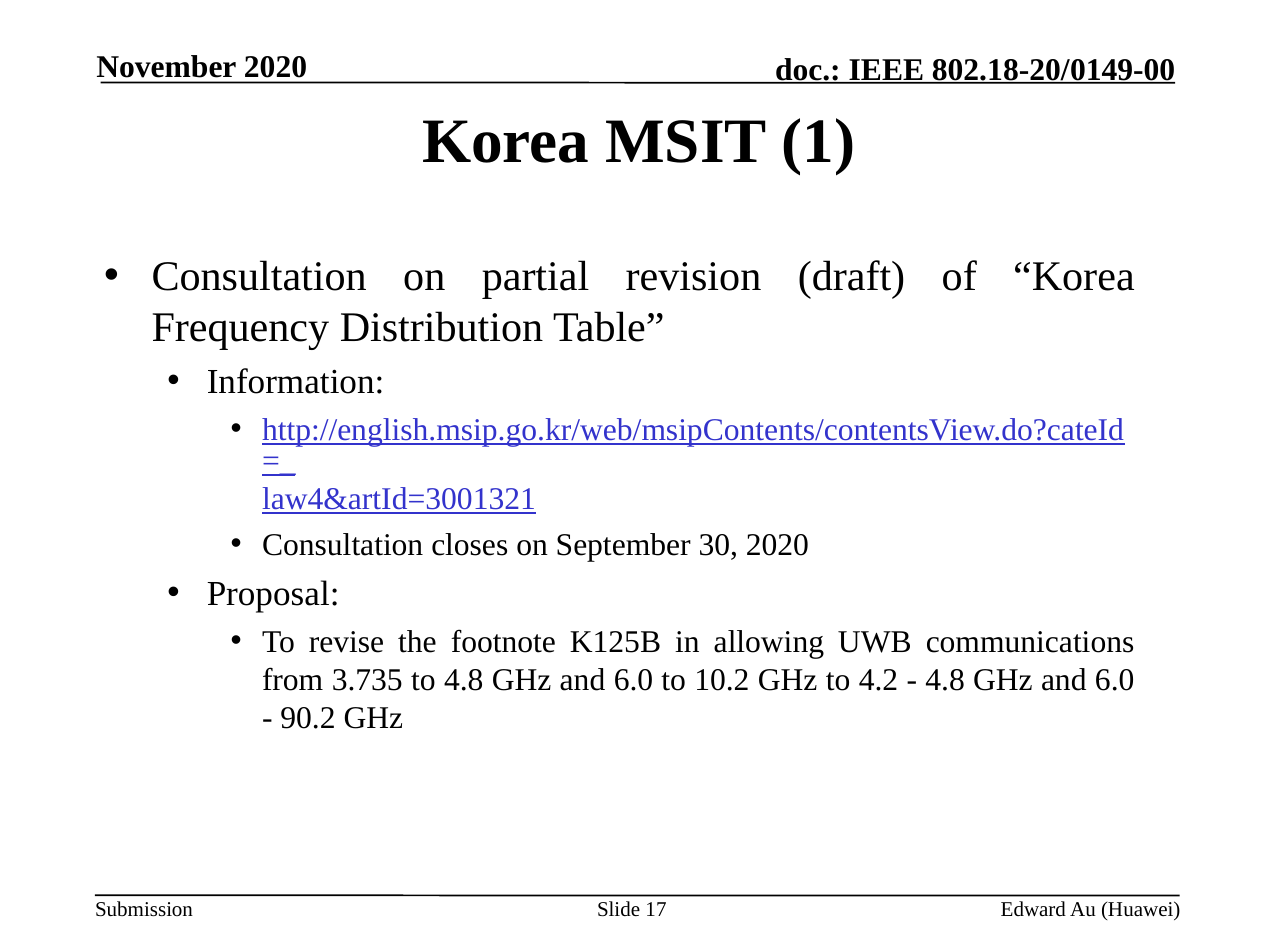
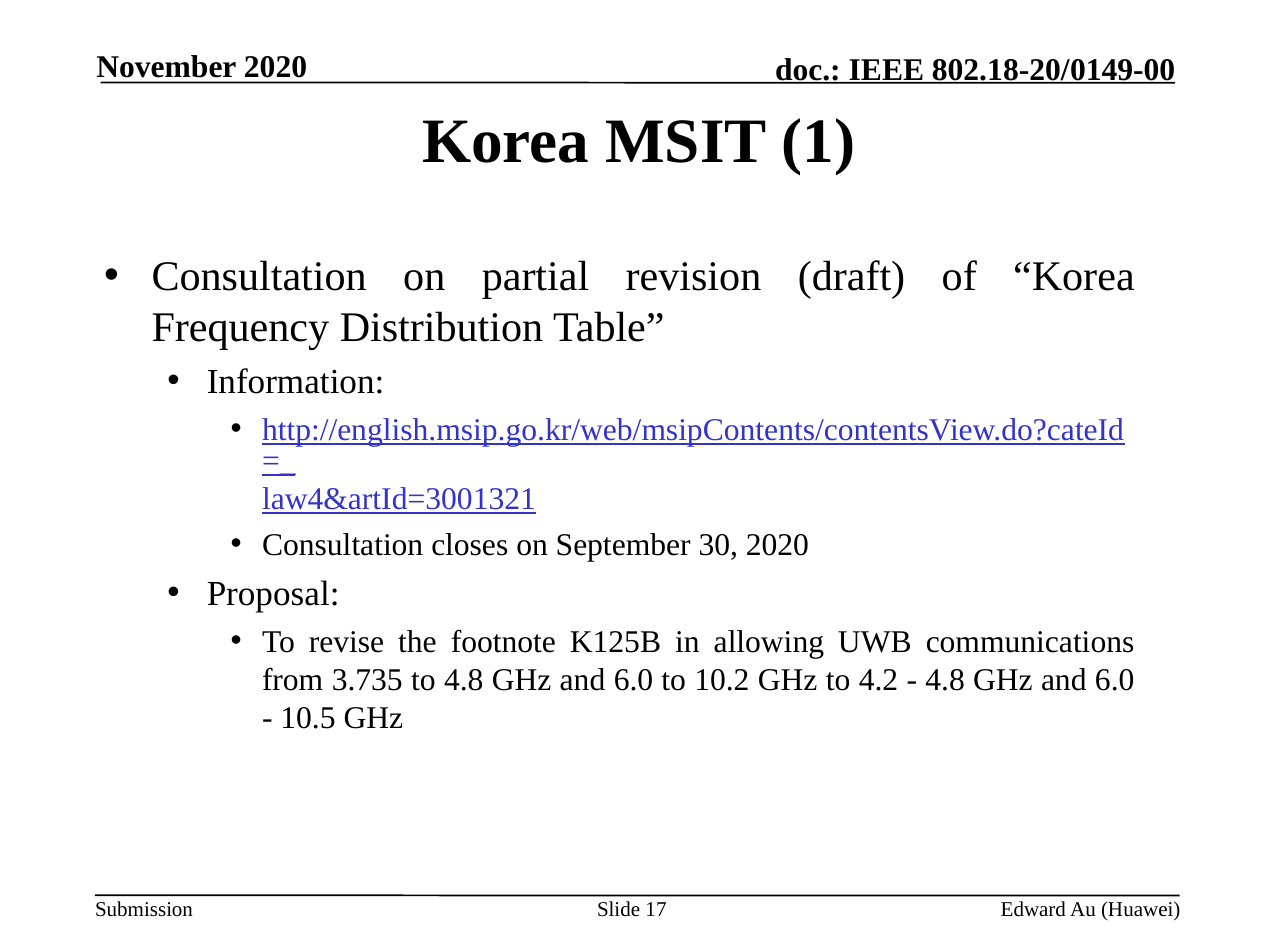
90.2: 90.2 -> 10.5 (308, 718)
